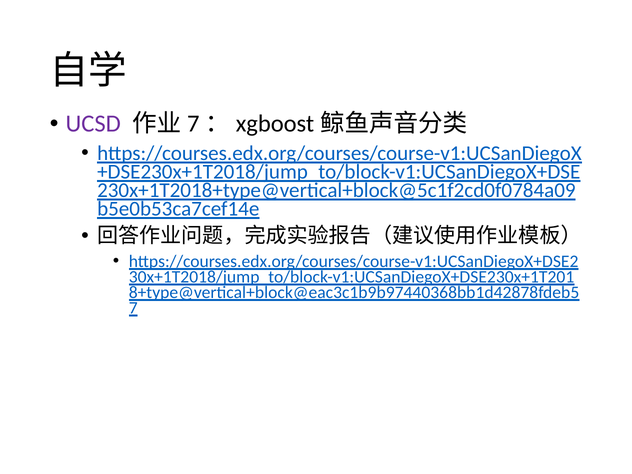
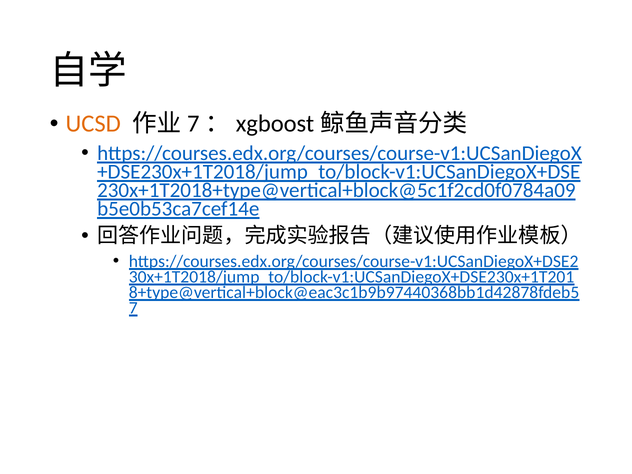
UCSD colour: purple -> orange (93, 124)
